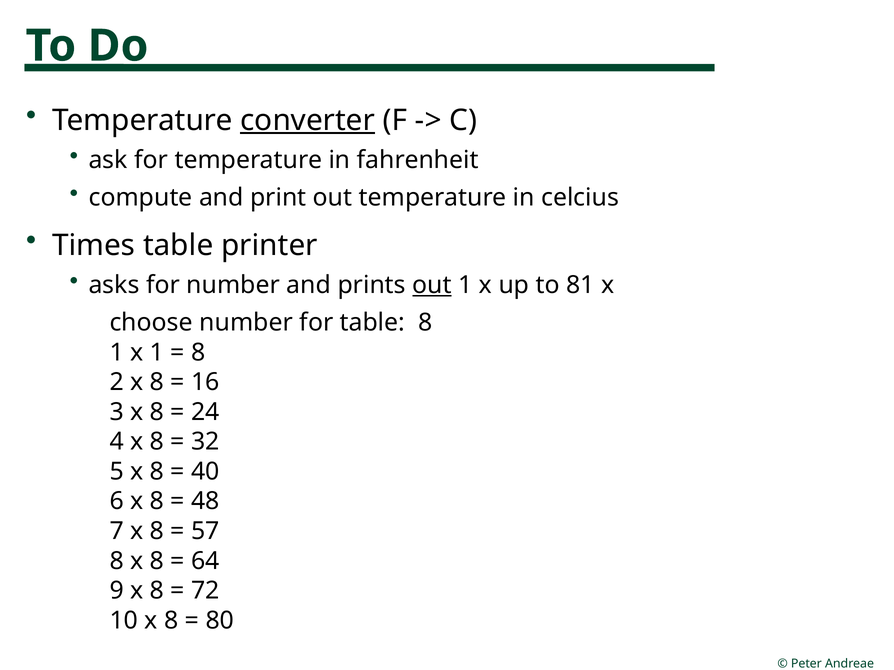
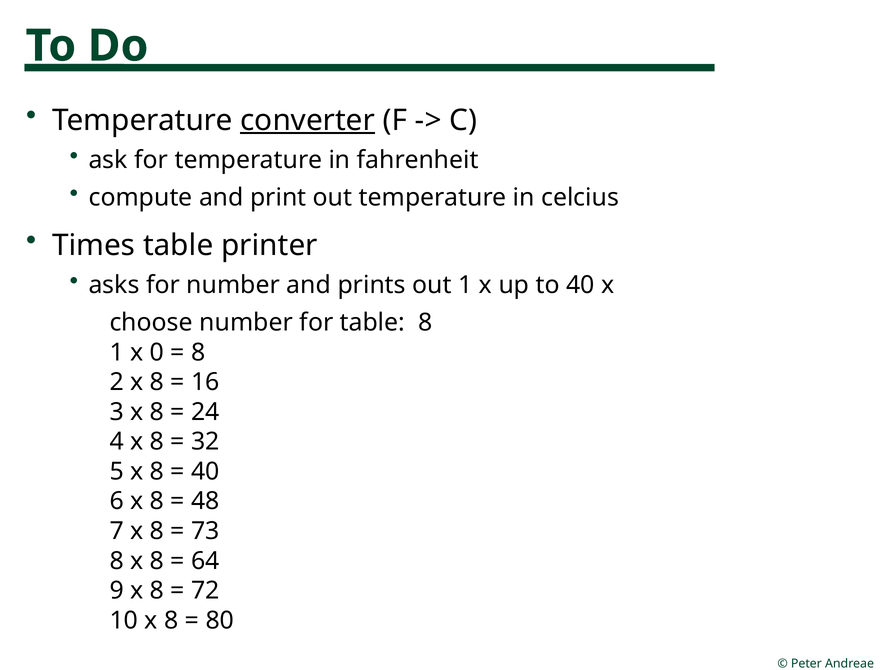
out underline: present -> none (432, 286)
to 81: 81 -> 40 (580, 286)
x 1: 1 -> 0 (157, 353)
57: 57 -> 73 (205, 531)
